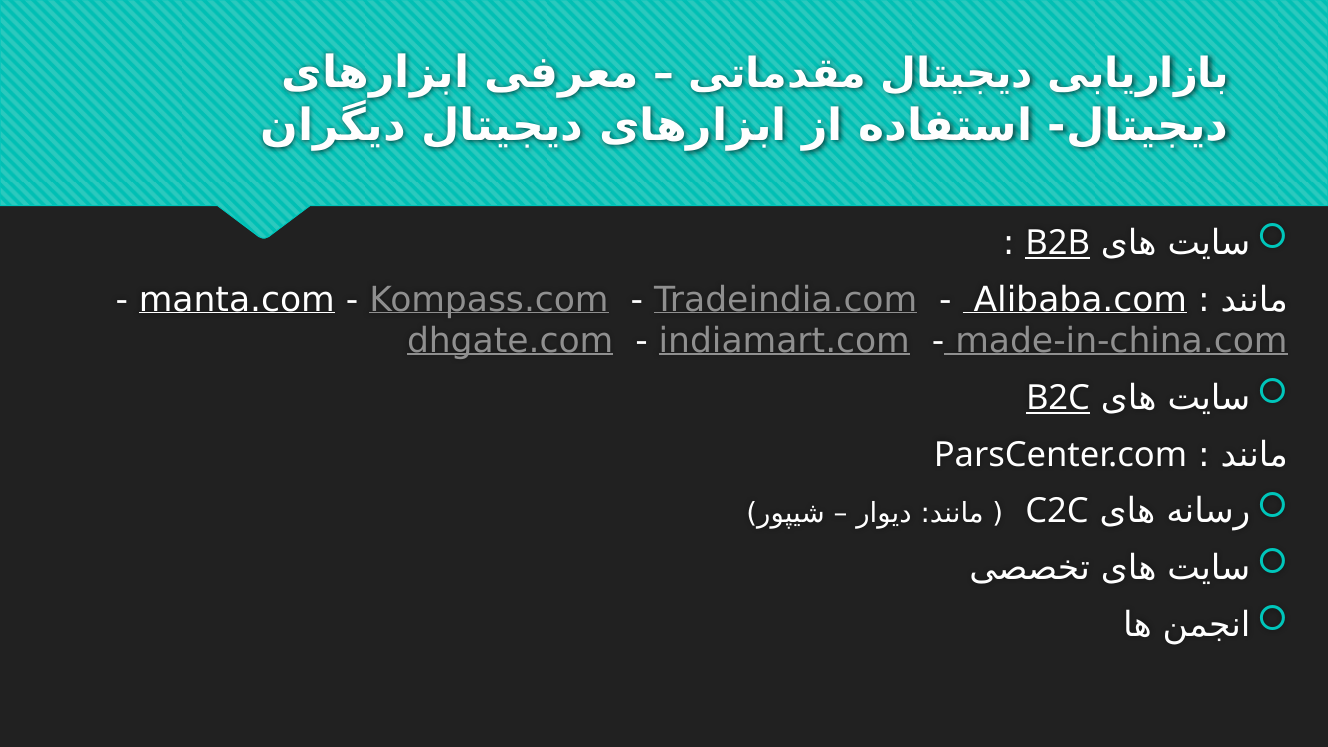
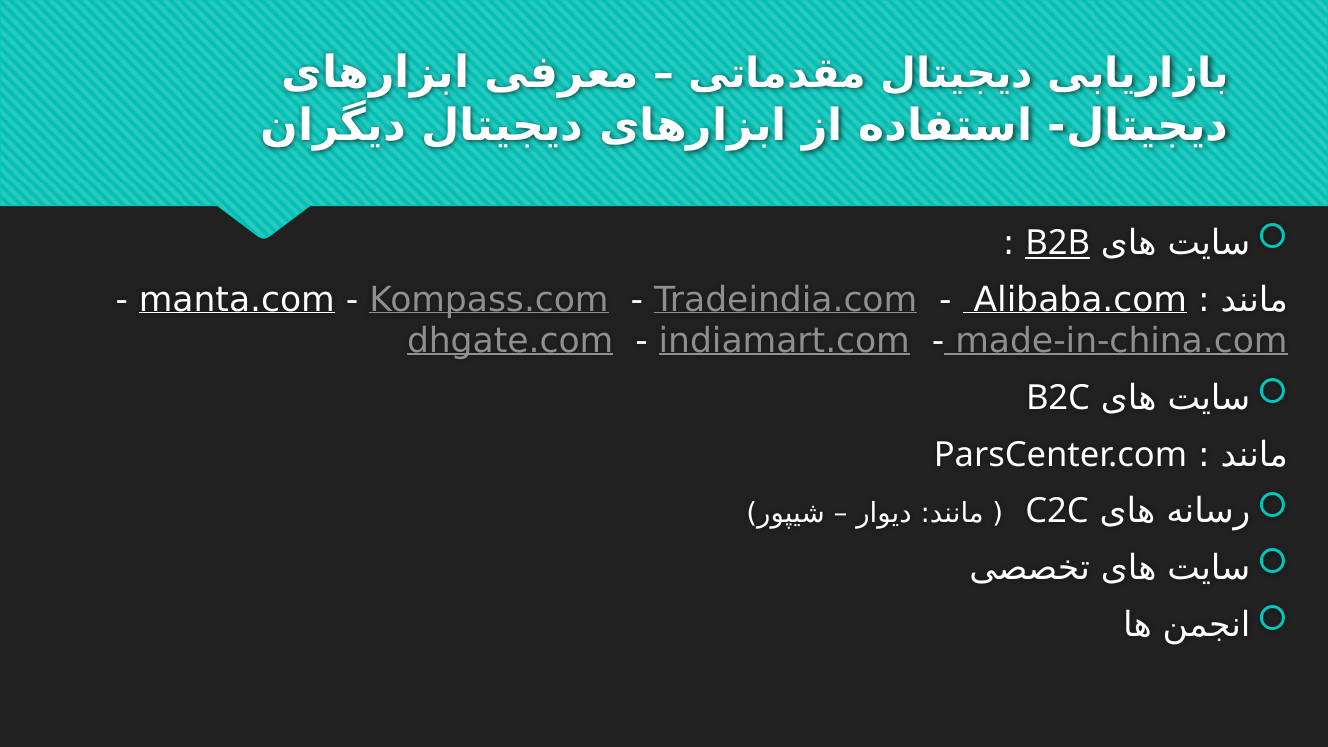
B2C underline: present -> none (1058, 398)
